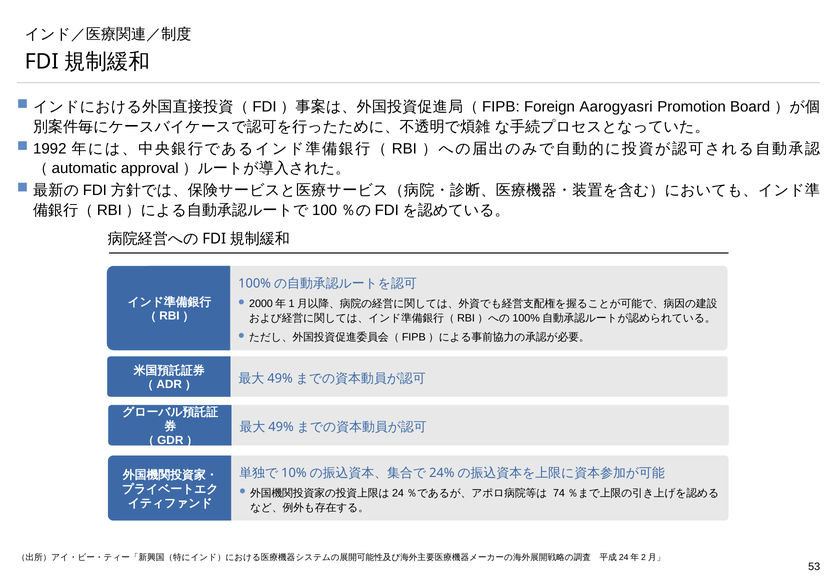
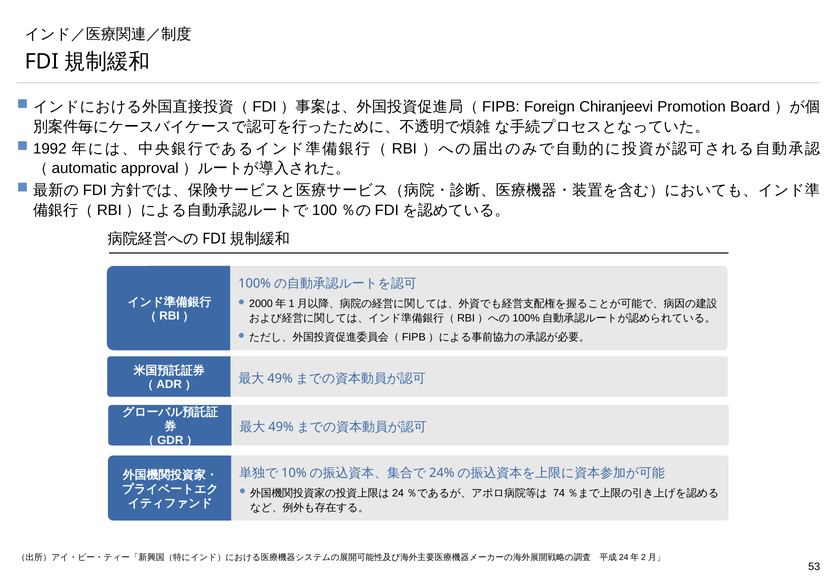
Aarogyasri: Aarogyasri -> Chiranjeevi (616, 107)
